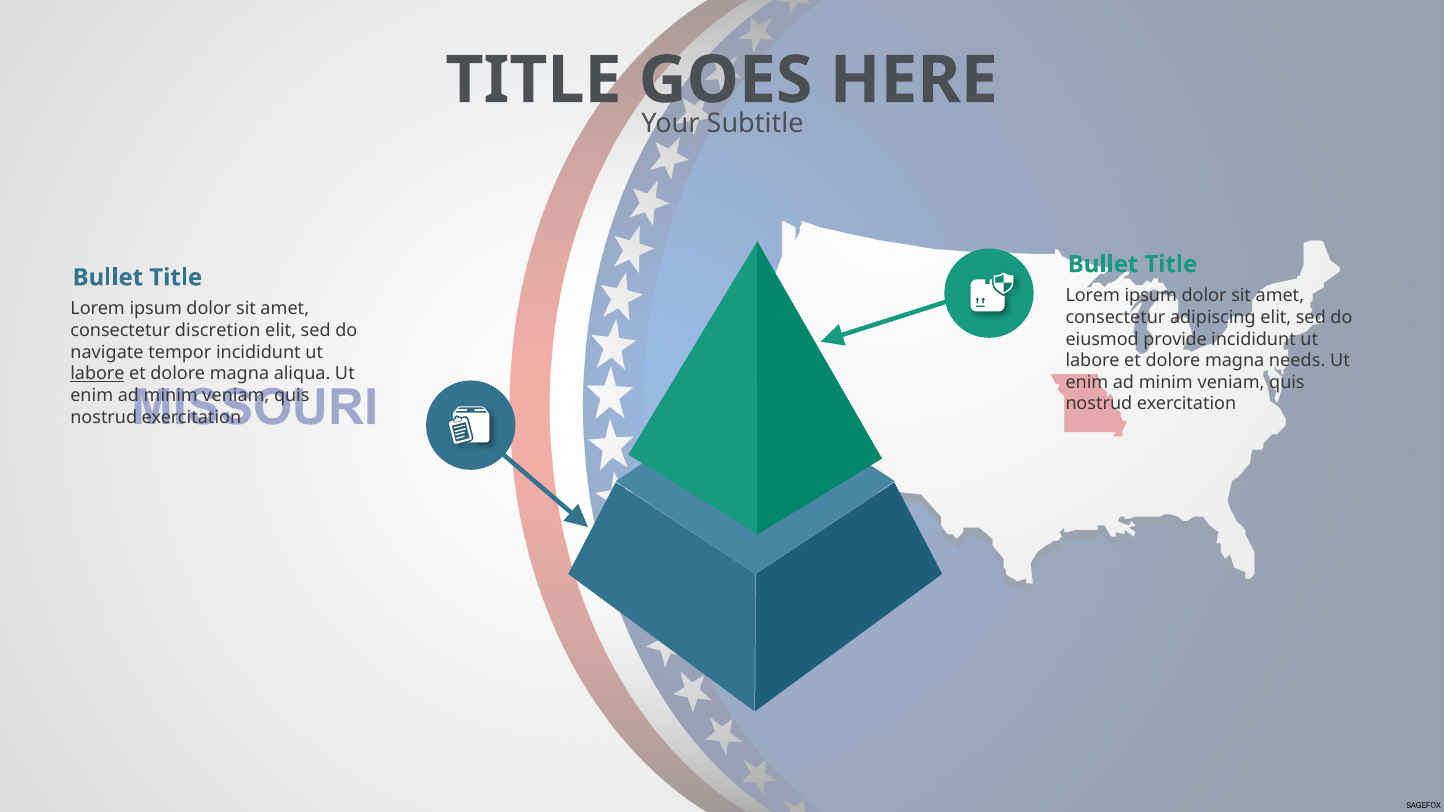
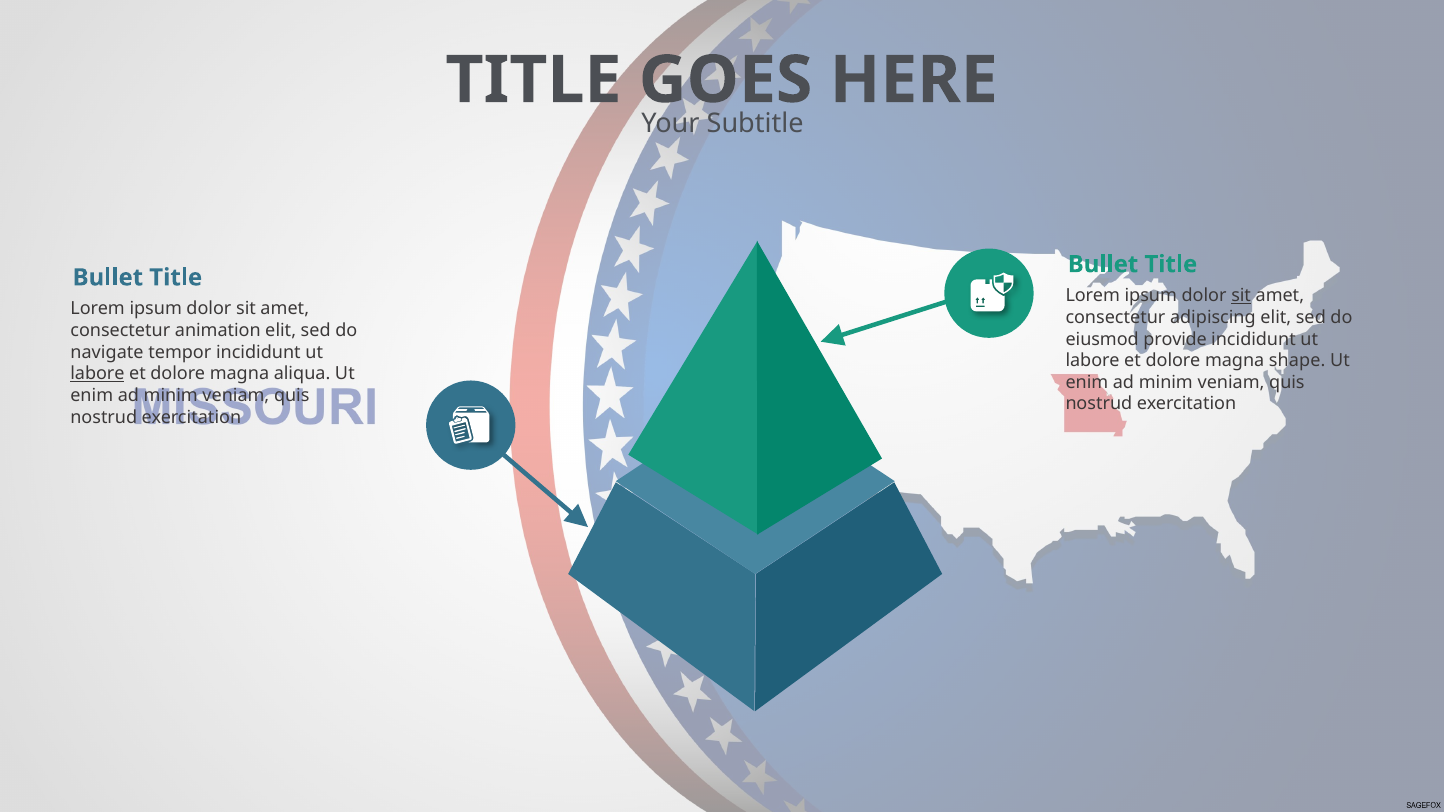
sit underline: none -> present (1241, 296)
discretion: discretion -> animation (218, 331)
needs: needs -> shape (1297, 361)
